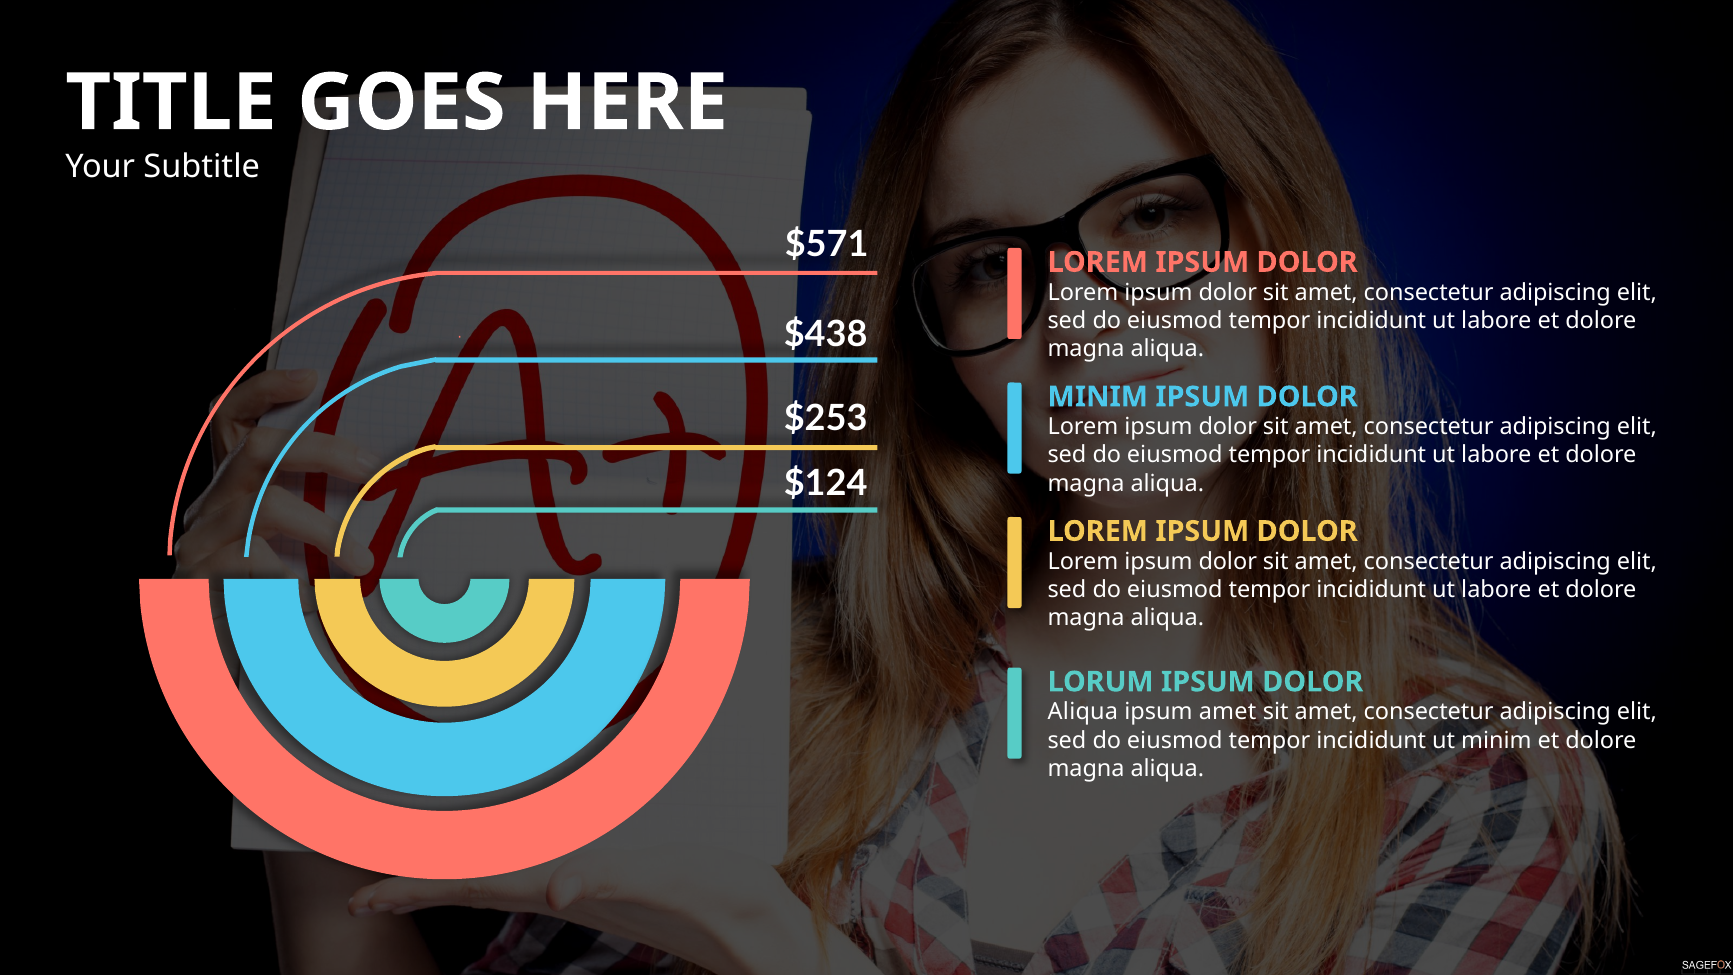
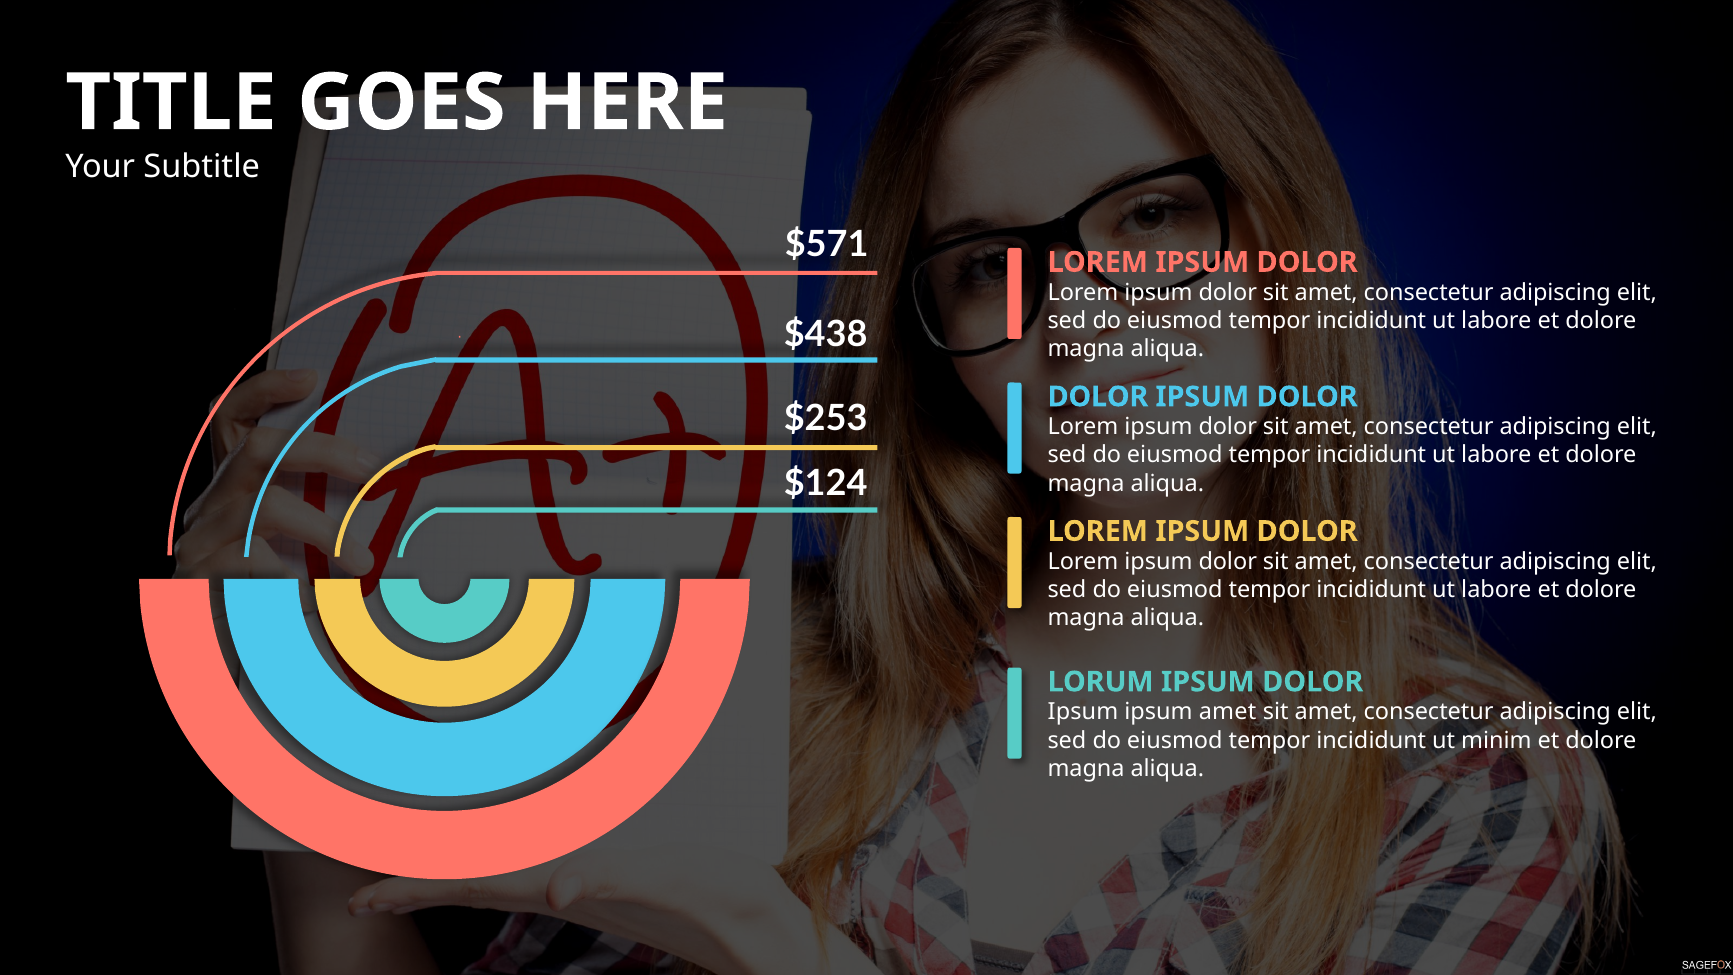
MINIM: MINIM -> DOLOR (1098, 397)
Aliqua: Aliqua -> Ipsum (1083, 712)
